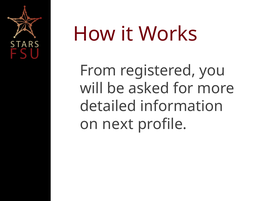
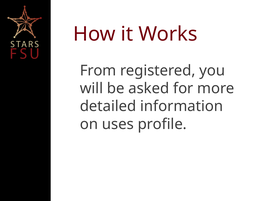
next: next -> uses (118, 124)
